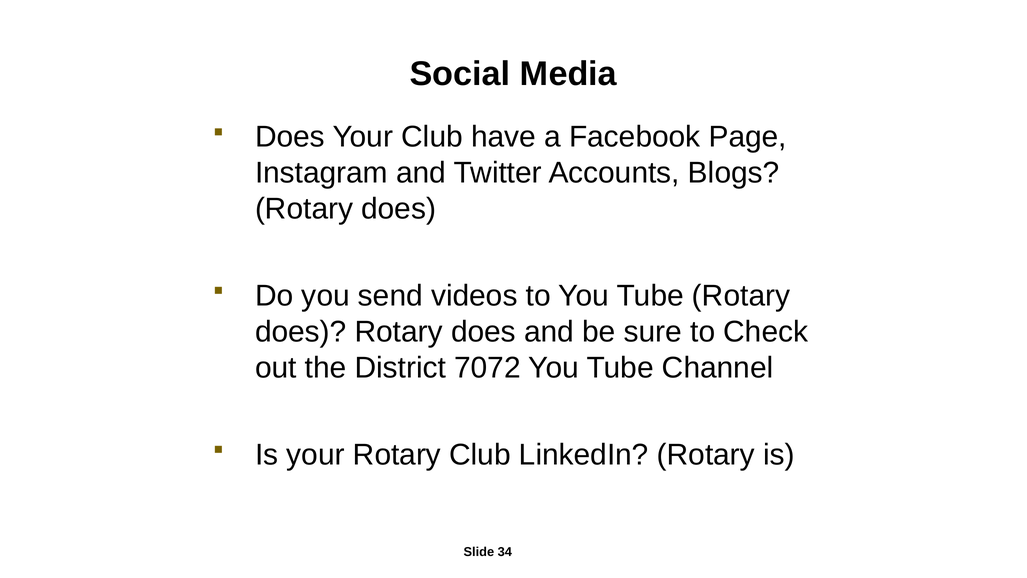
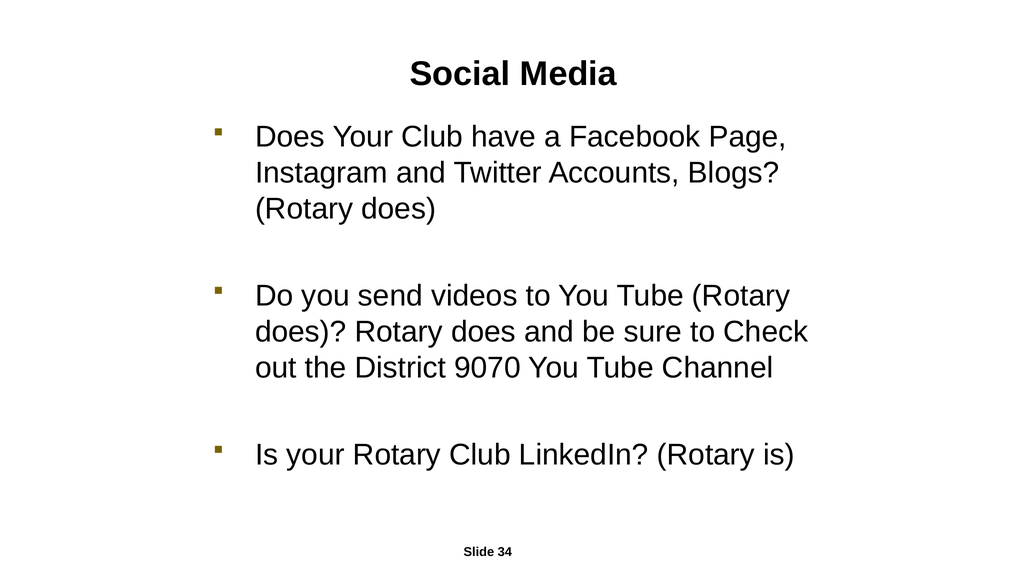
7072: 7072 -> 9070 (487, 368)
